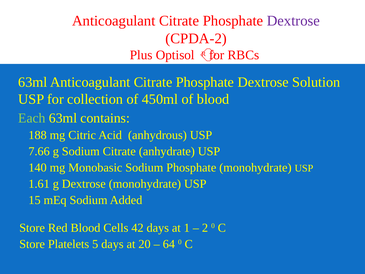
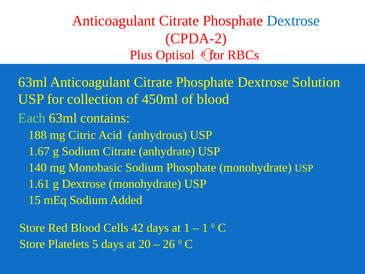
Dextrose colour: purple -> blue (293, 21)
7.66: 7.66 -> 1.67 (39, 151)
2: 2 -> 1 (205, 228)
64: 64 -> 26 (169, 244)
